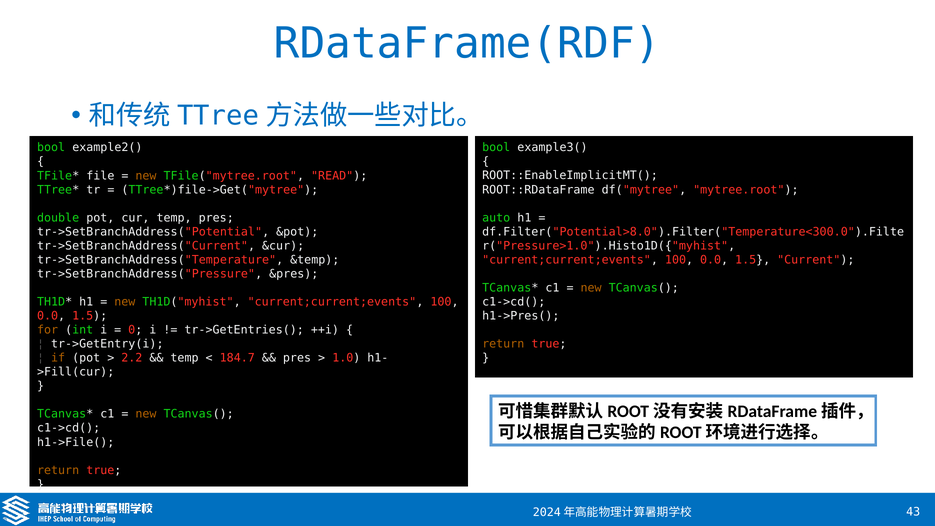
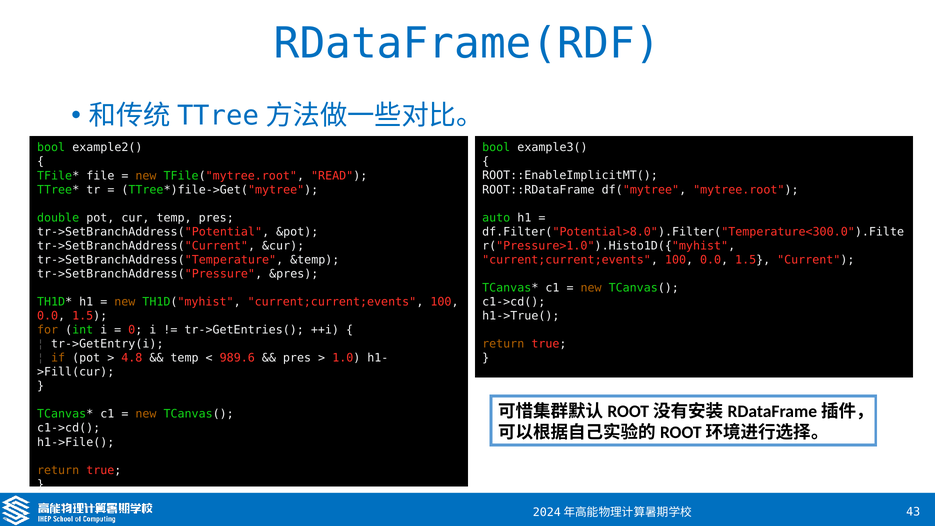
h1->Pres(: h1->Pres( -> h1->True( (521, 316)
2.2: 2.2 -> 4.8 (132, 358)
184.7: 184.7 -> 989.6 (237, 358)
